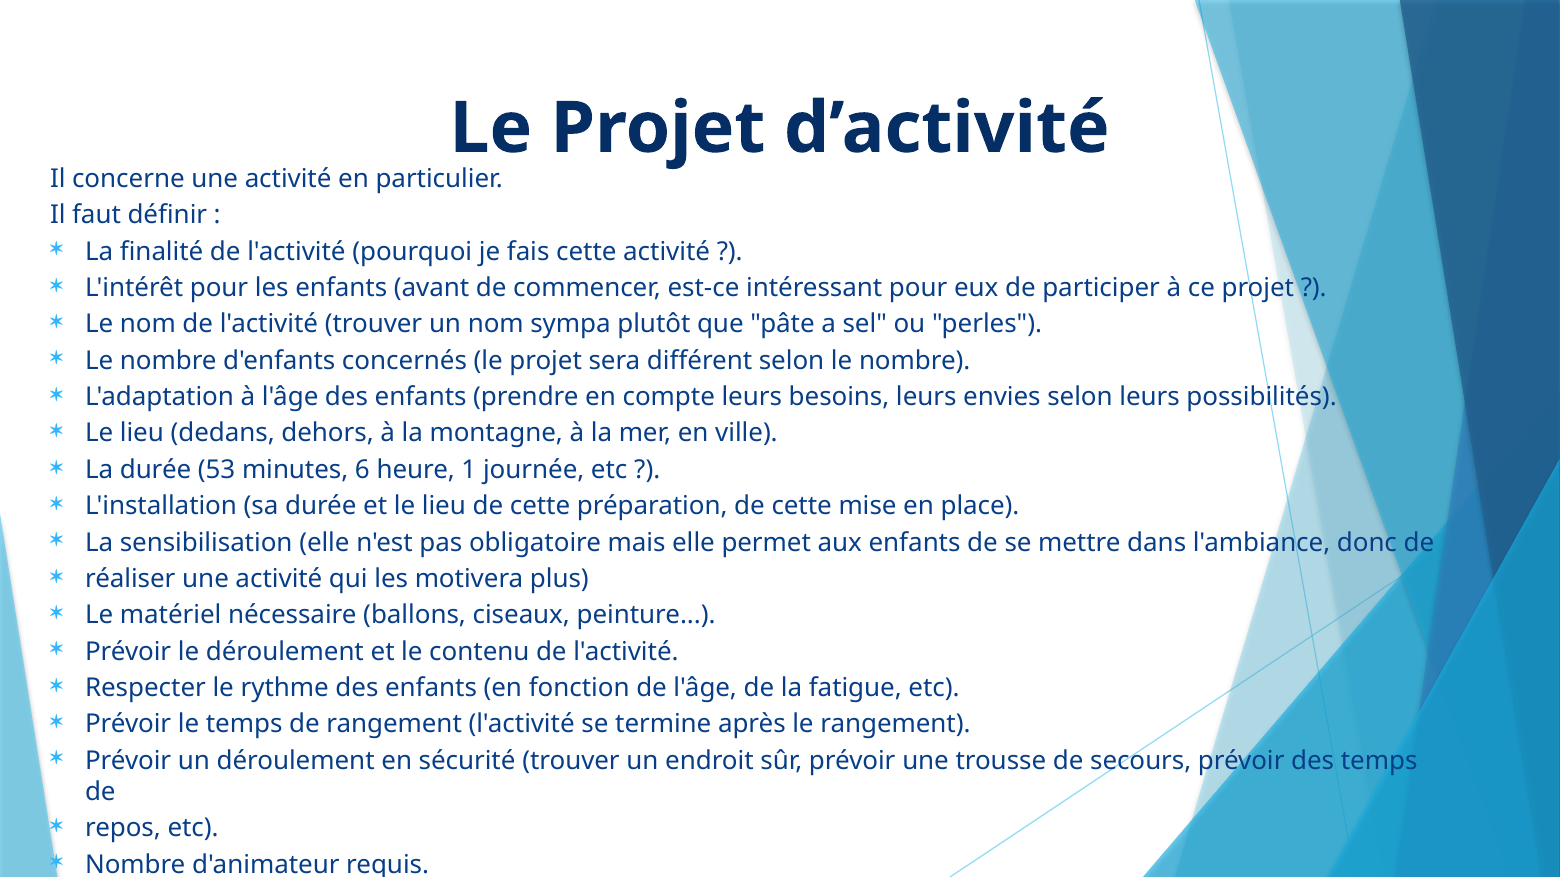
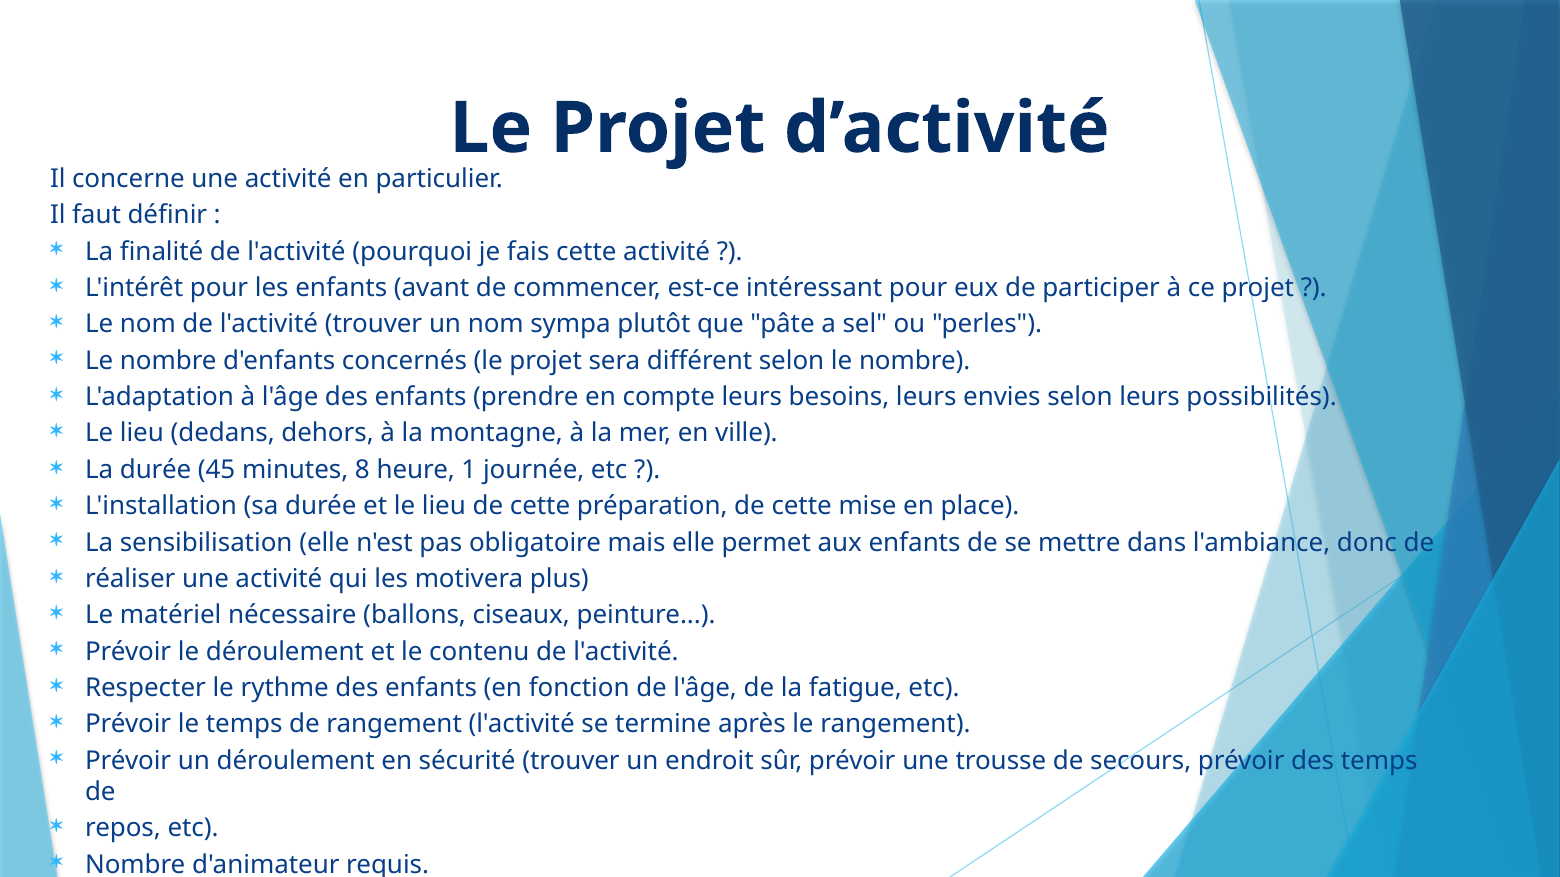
53: 53 -> 45 (217, 470)
6: 6 -> 8 (362, 470)
